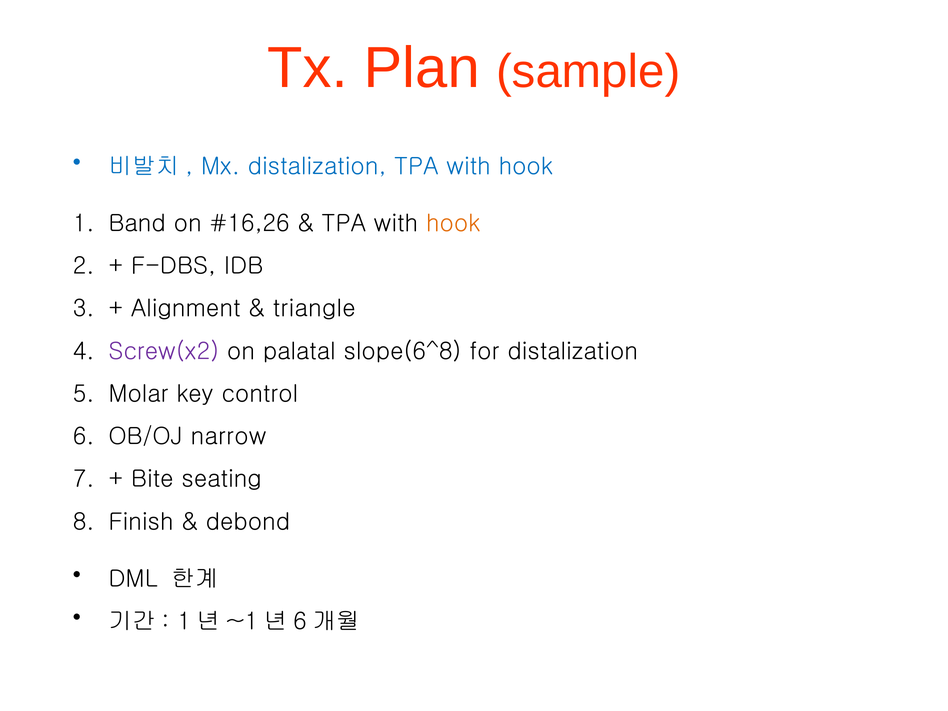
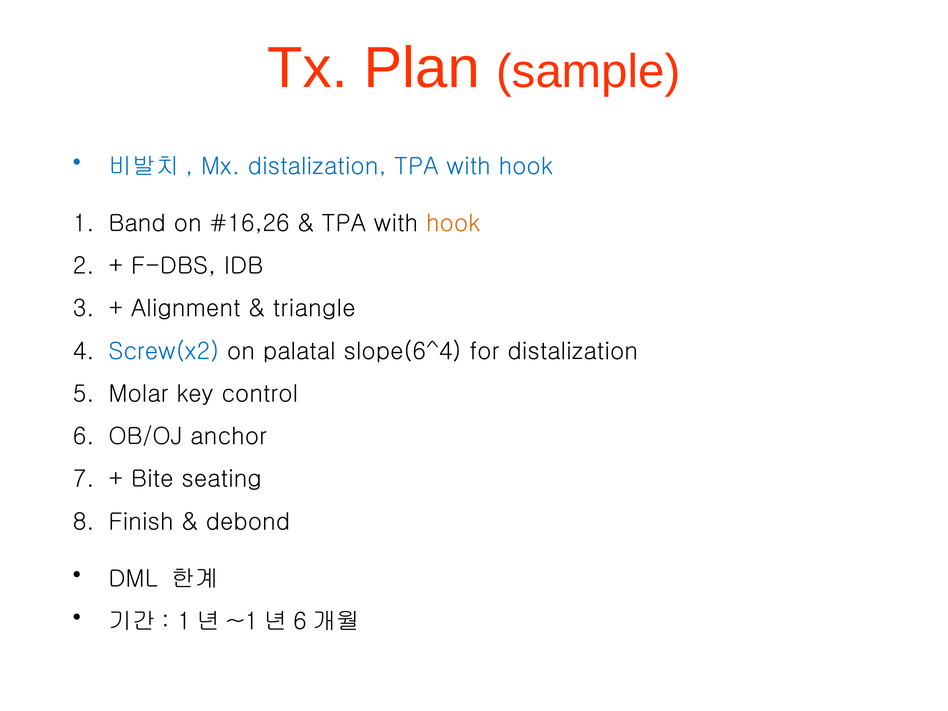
Screw(x2 colour: purple -> blue (164, 351)
slope(6^8: slope(6^8 -> slope(6^4 (402, 351)
narrow: narrow -> anchor (229, 437)
